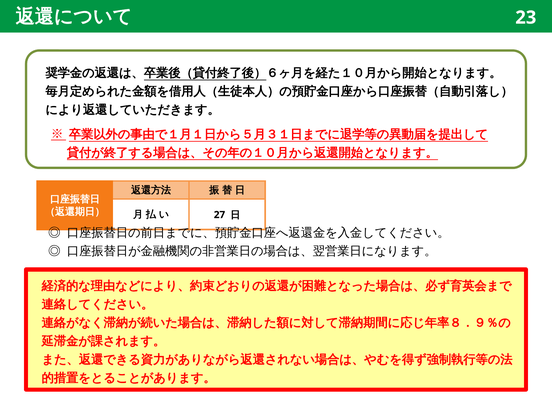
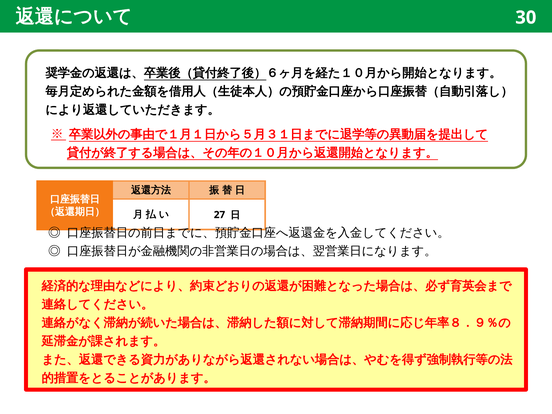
23: 23 -> 30 (526, 18)
